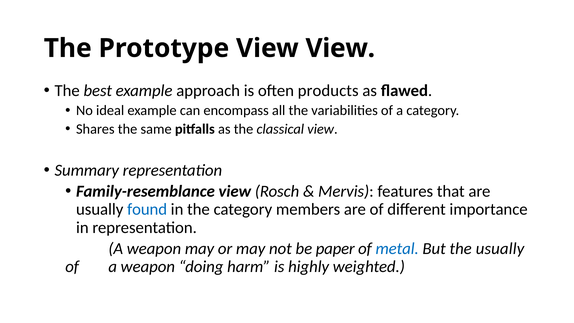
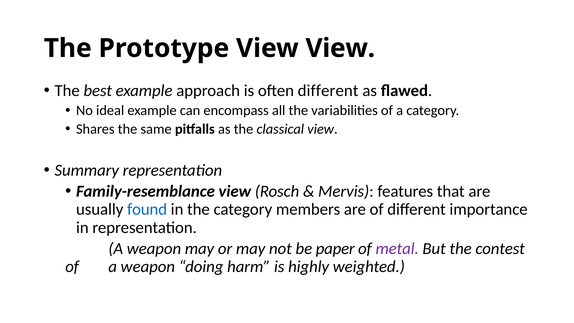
often products: products -> different (328, 91)
metal colour: blue -> purple (397, 248)
the usually: usually -> contest (500, 248)
